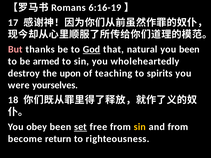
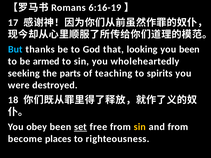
But colour: pink -> light blue (15, 49)
God underline: present -> none (92, 49)
natural: natural -> looking (142, 49)
destroy: destroy -> seeking (24, 73)
upon: upon -> parts (70, 73)
yourselves: yourselves -> destroyed (55, 85)
return: return -> places (58, 139)
